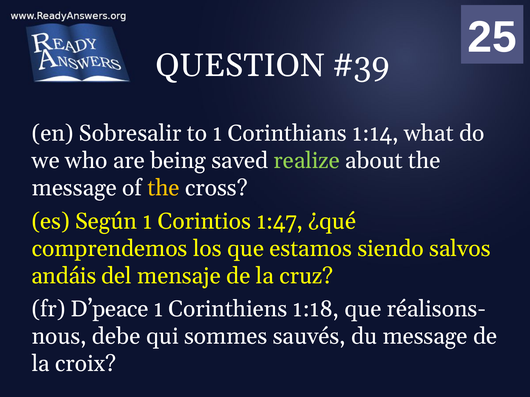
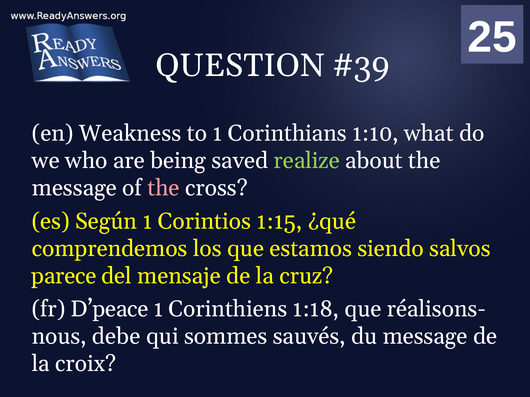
Sobresalir: Sobresalir -> Weakness (130, 134)
1:14: 1:14 -> 1:10 (376, 134)
the colour: yellow -> pink (164, 188)
1:47: 1:47 -> 1:15 (279, 221)
andáis: andáis -> parece (64, 276)
